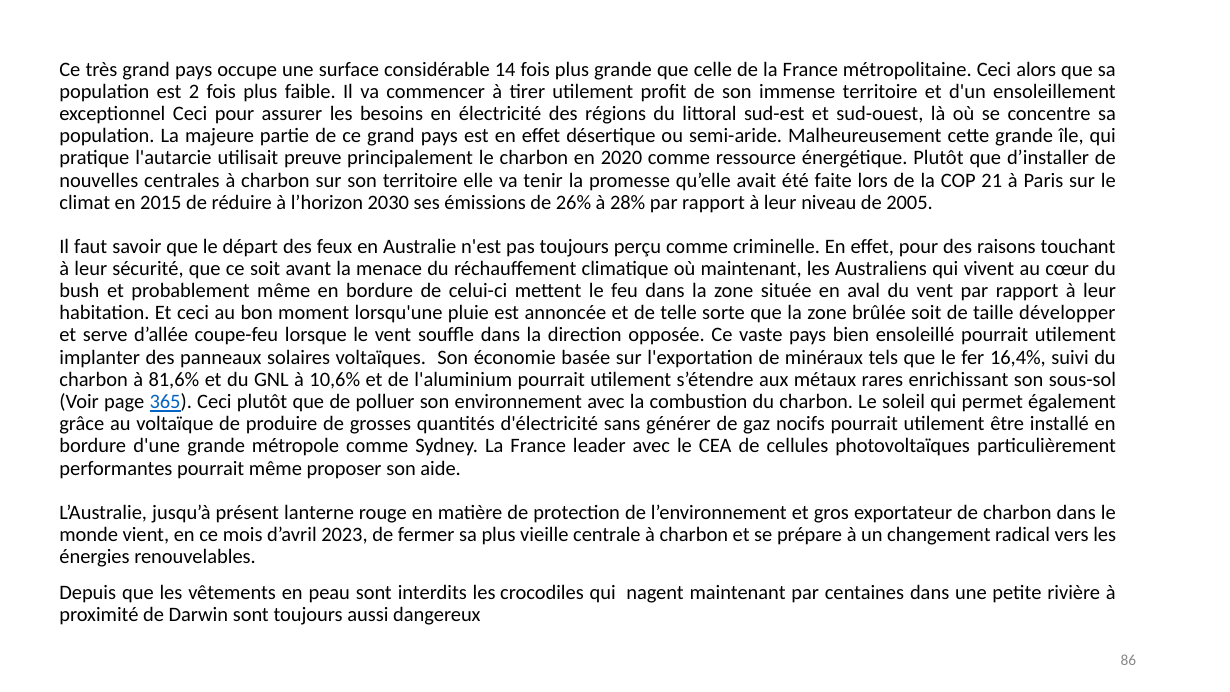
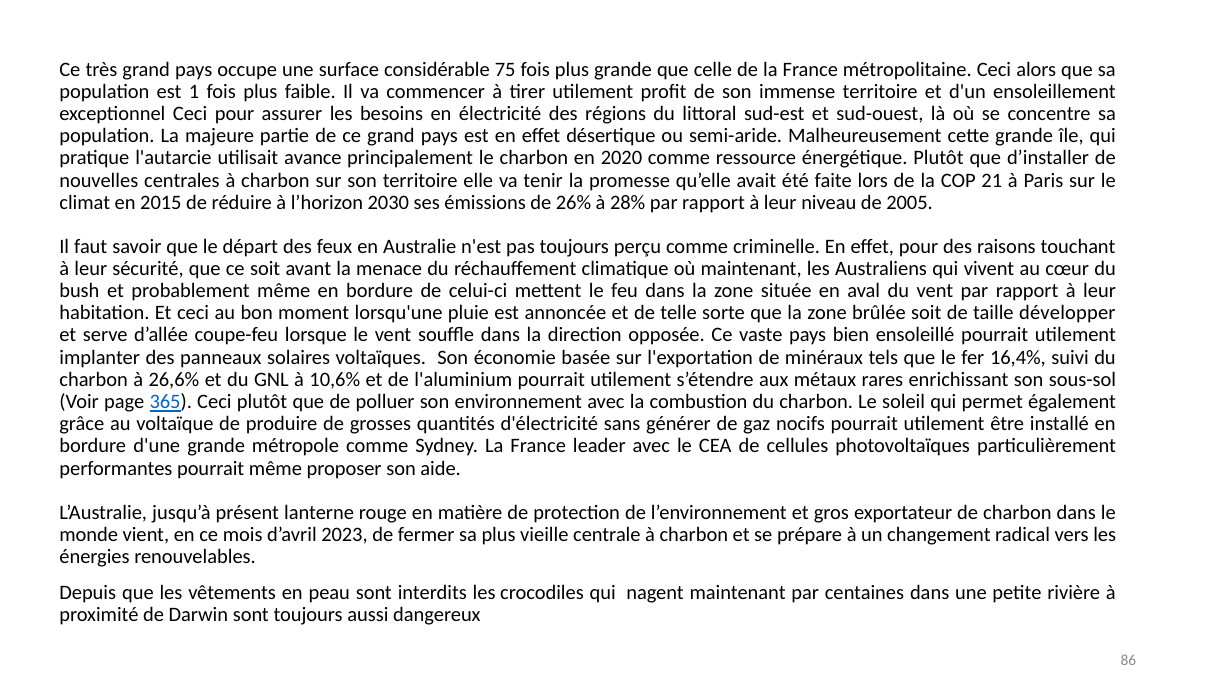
14: 14 -> 75 (505, 70)
2: 2 -> 1 (194, 92)
preuve: preuve -> avance (313, 158)
81,6%: 81,6% -> 26,6% (174, 379)
